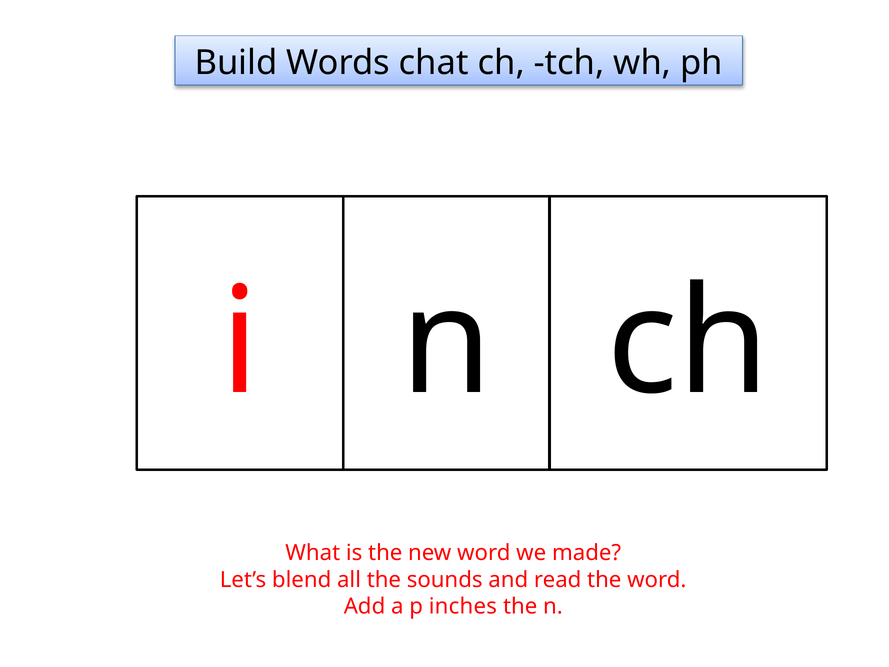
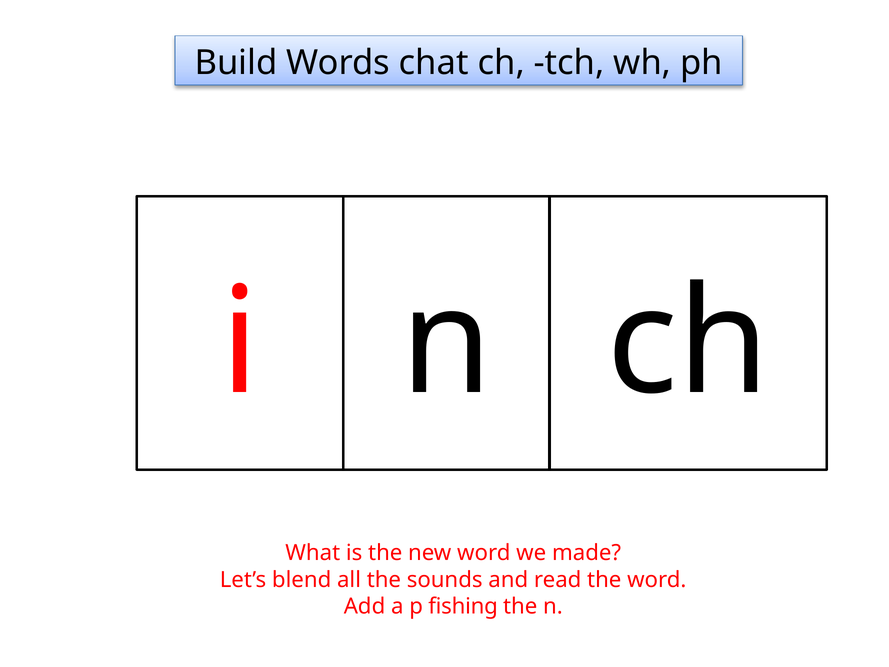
inches: inches -> fishing (463, 606)
